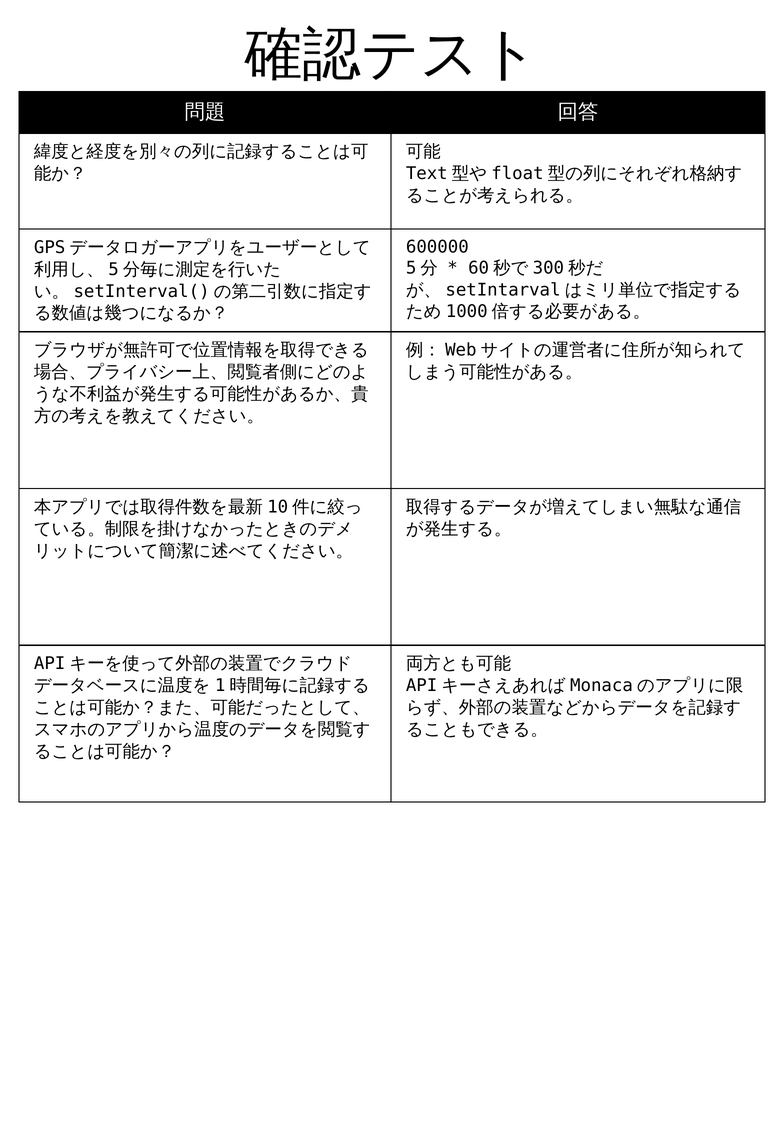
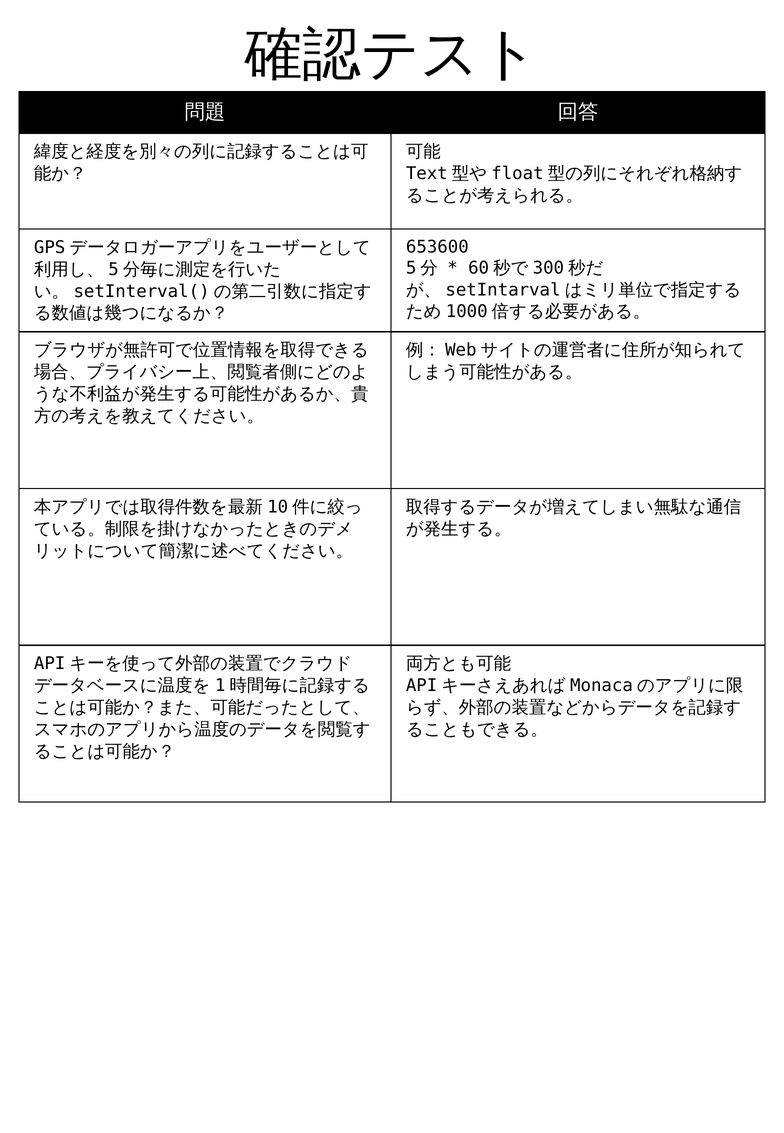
600000: 600000 -> 653600 (437, 247)
